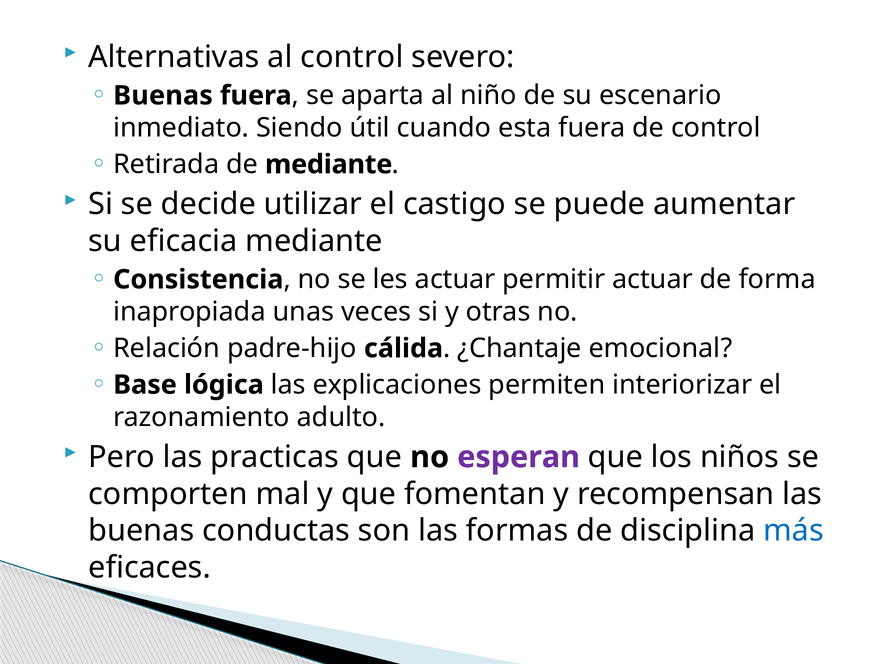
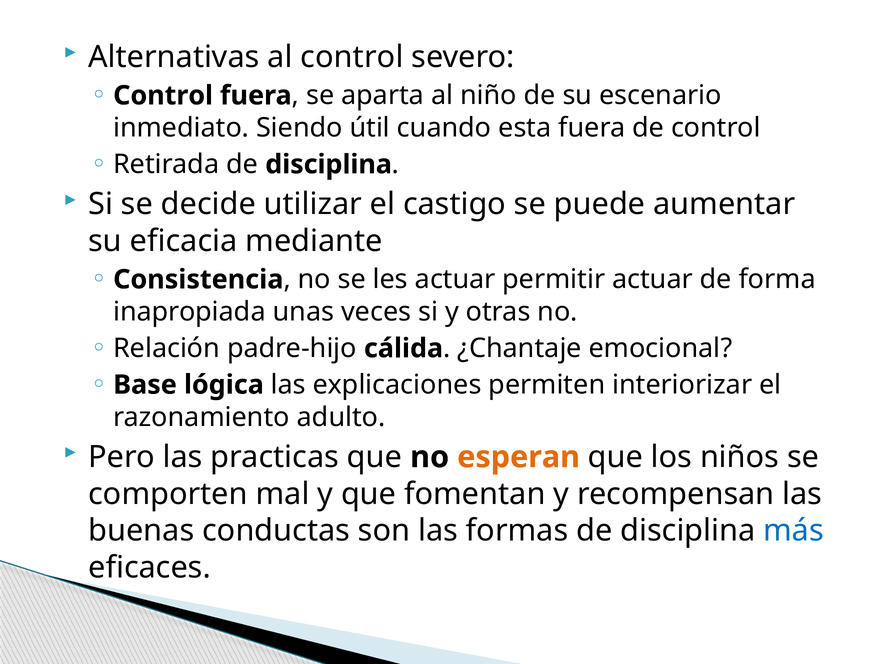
Buenas: Buenas -> Control (163, 96)
Retirada de mediante: mediante -> disciplina (329, 164)
esperan colour: purple -> orange (519, 457)
